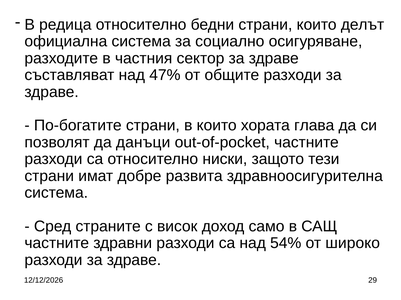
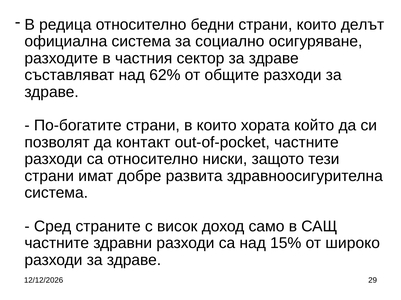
47%: 47% -> 62% (165, 75)
глава: глава -> който (314, 126)
данъци: данъци -> контакт (143, 143)
54%: 54% -> 15% (286, 244)
